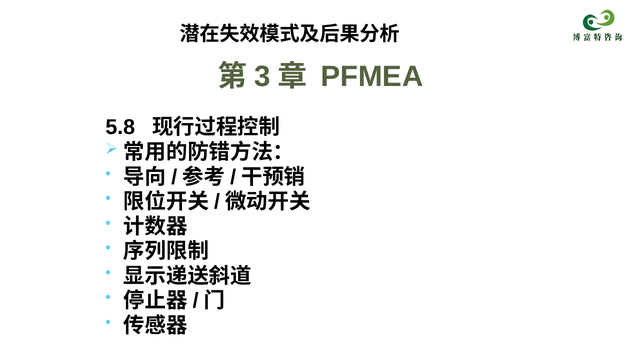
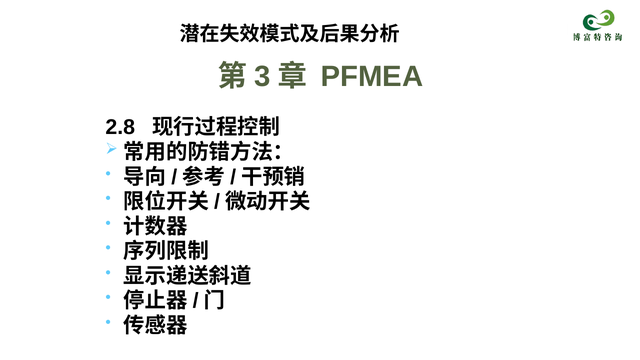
5.8: 5.8 -> 2.8 (120, 127)
